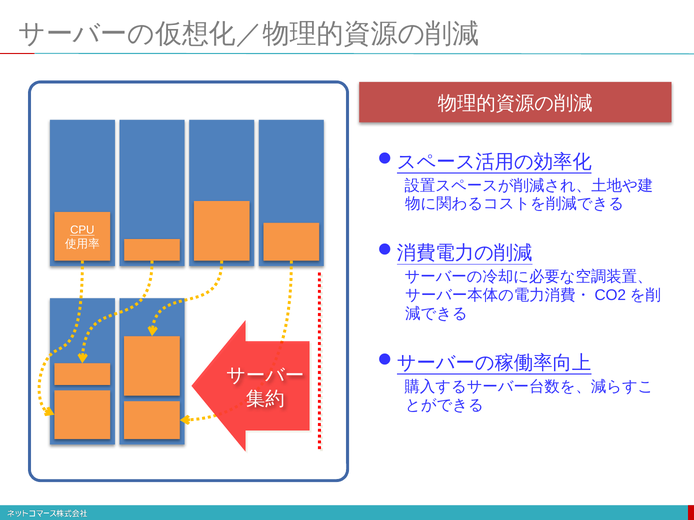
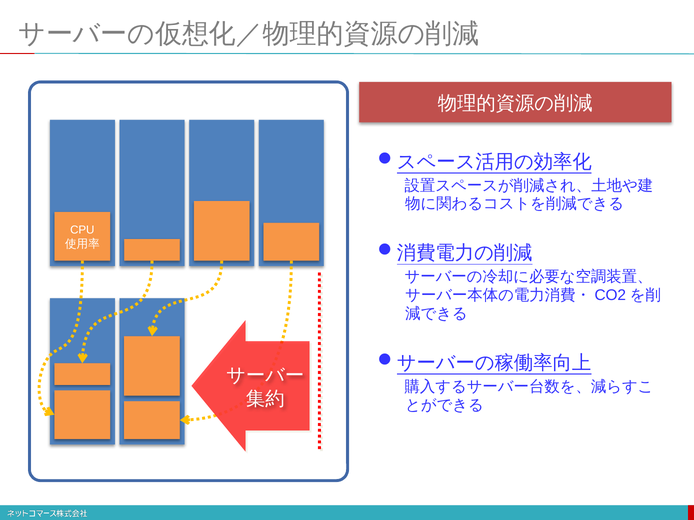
CPU underline: present -> none (82, 230)
